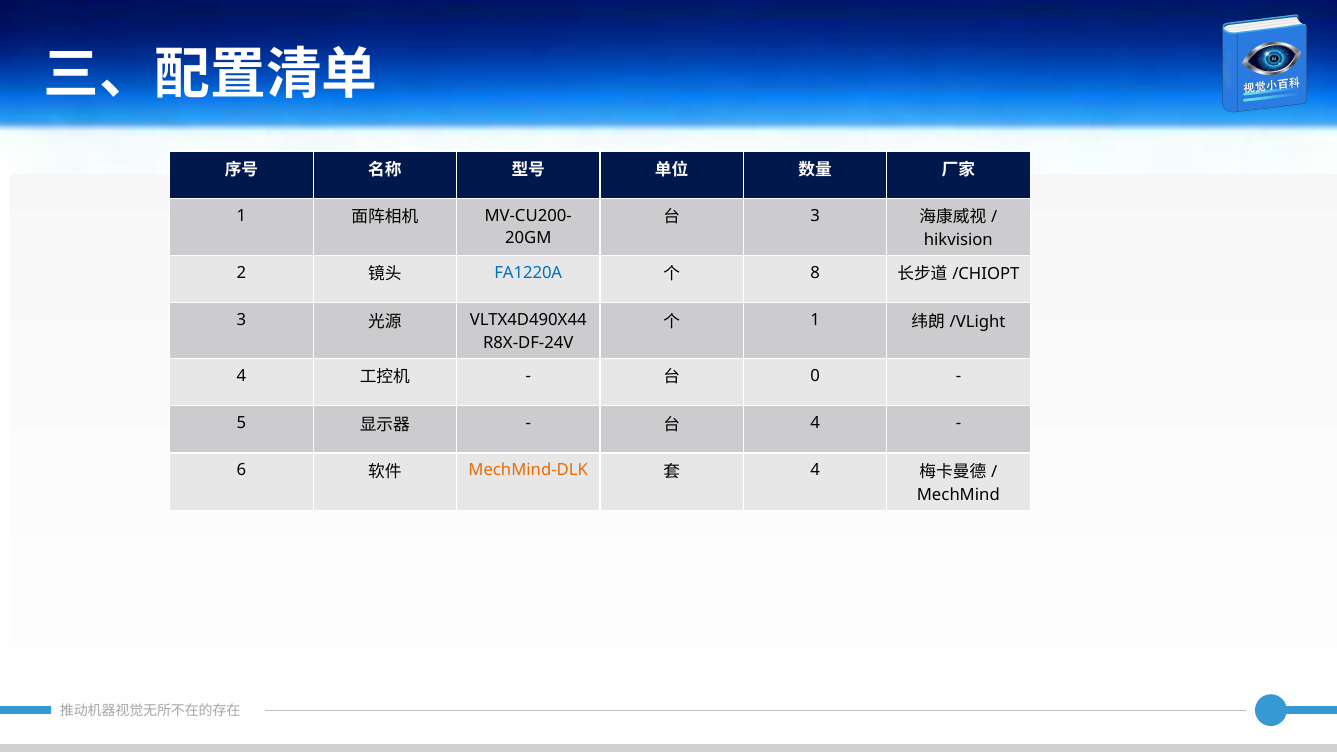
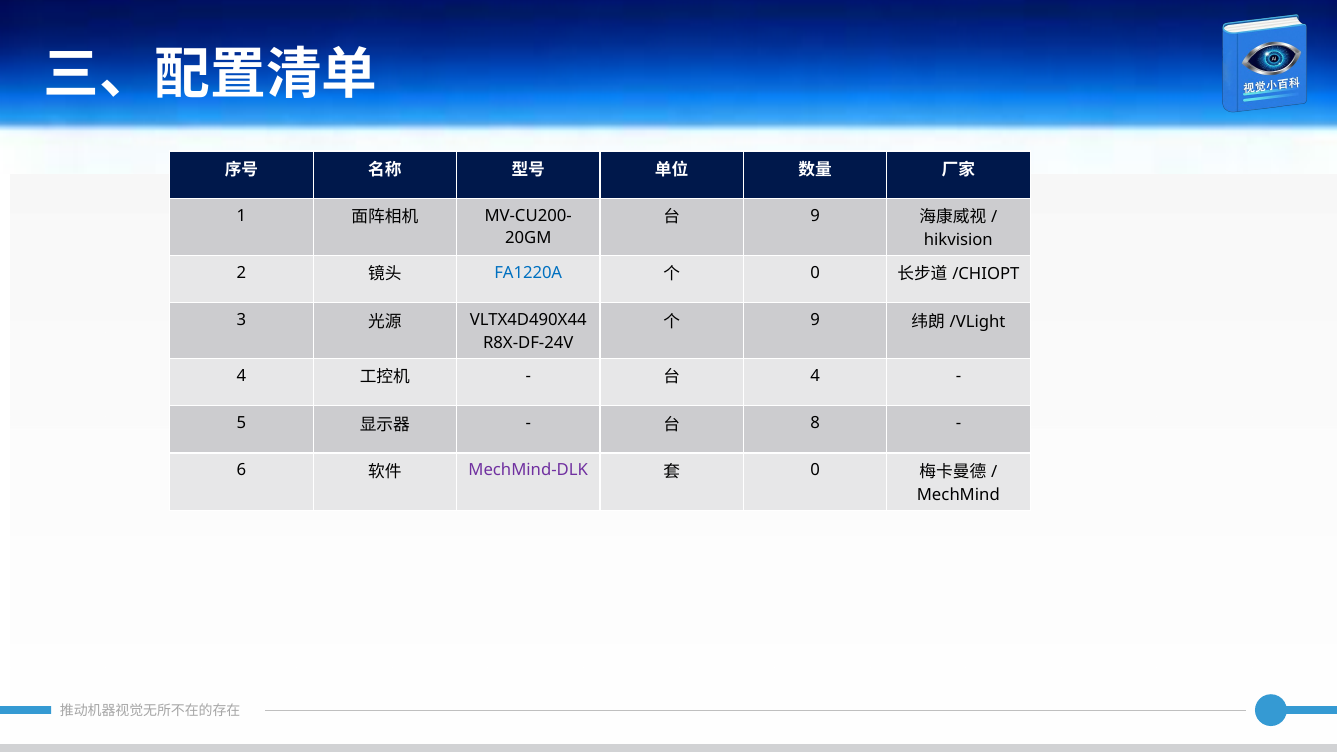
3: 3 -> 9 (815, 216)
8: 8 -> 0 (815, 273)
1: 1 -> 9 (815, 320)
0: 0 -> 4 (815, 376)
4: 4 -> 8 (815, 423)
MechMind-DLK colour: orange -> purple (528, 470)
4: 4 -> 0 (815, 470)
